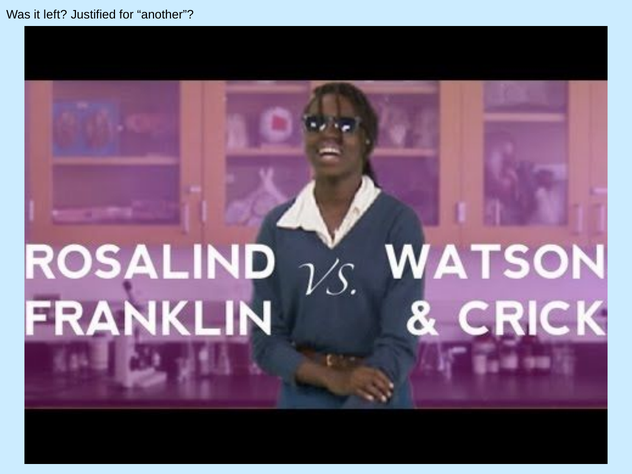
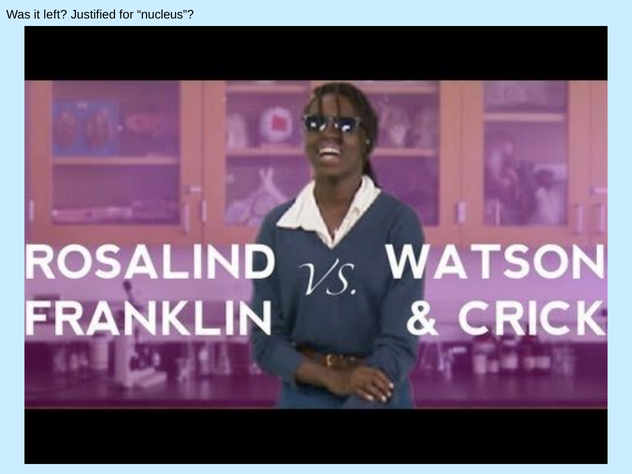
another: another -> nucleus (165, 15)
